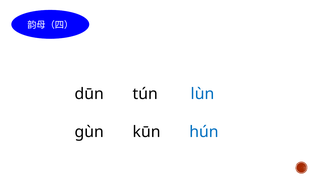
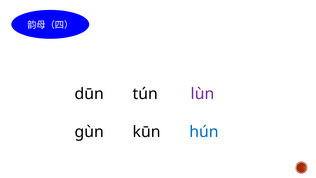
lùn colour: blue -> purple (202, 94)
